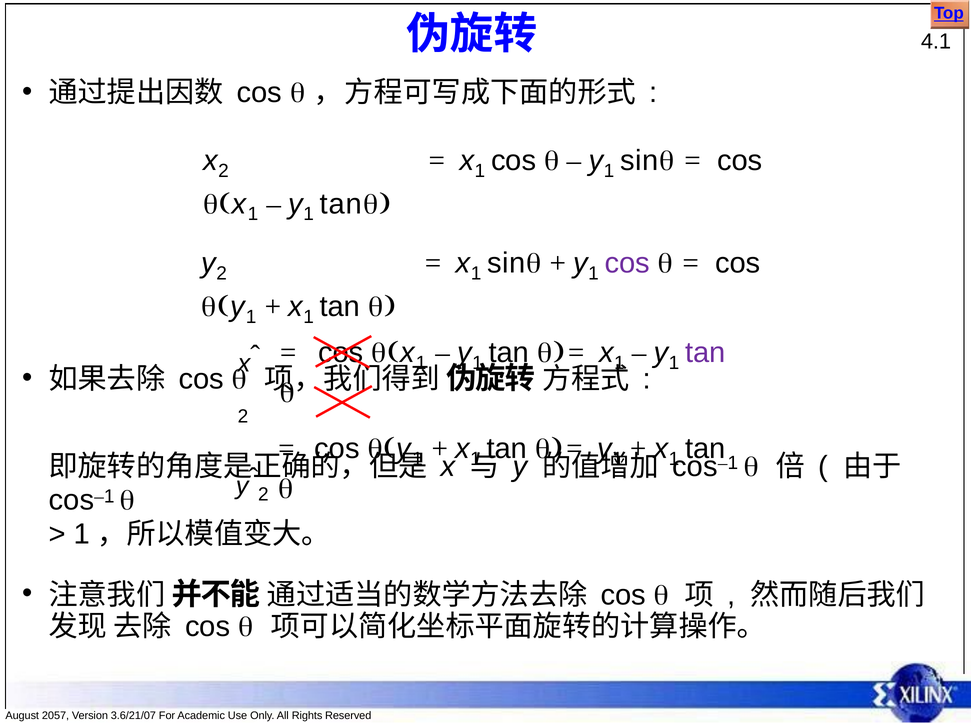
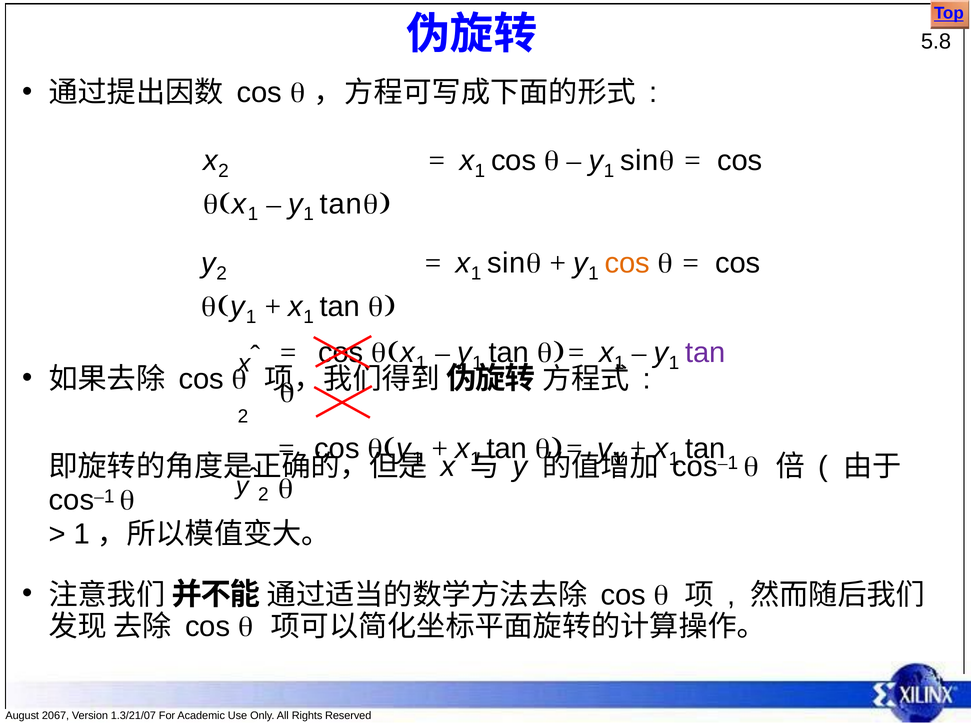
4.1: 4.1 -> 5.8 (936, 42)
cos colour: purple -> orange (627, 263)
2057: 2057 -> 2067 (56, 715)
3.6/21/07: 3.6/21/07 -> 1.3/21/07 (133, 715)
